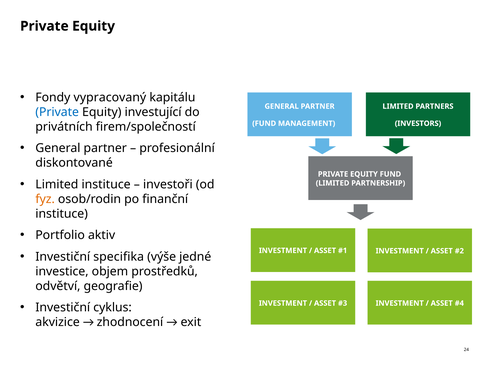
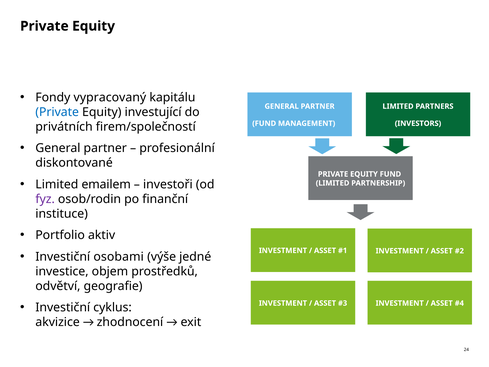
Limited instituce: instituce -> emailem (106, 184)
fyz colour: orange -> purple (45, 199)
specifika: specifika -> osobami (119, 256)
